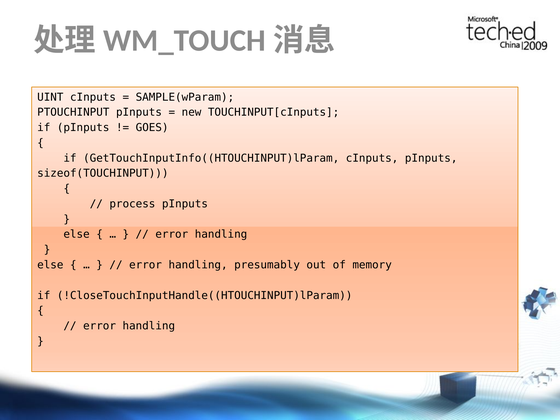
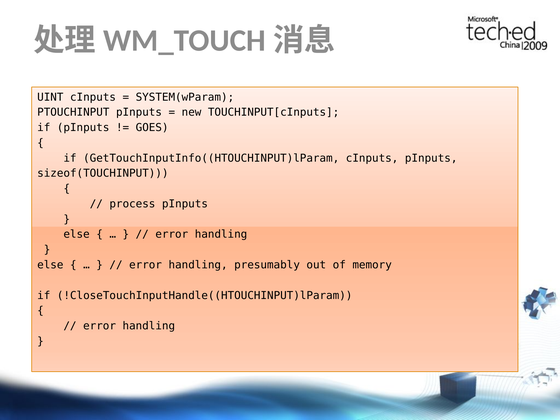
SAMPLE(wParam: SAMPLE(wParam -> SYSTEM(wParam (185, 97)
